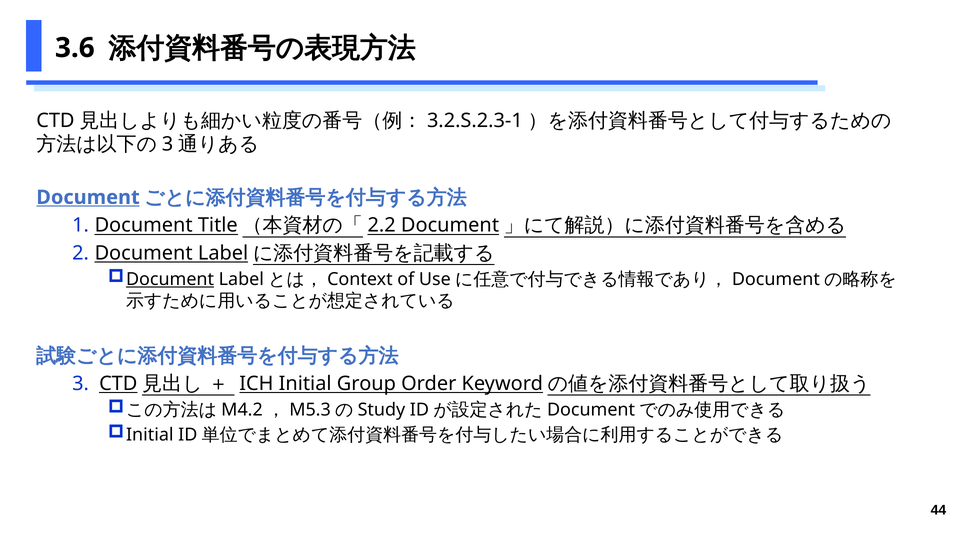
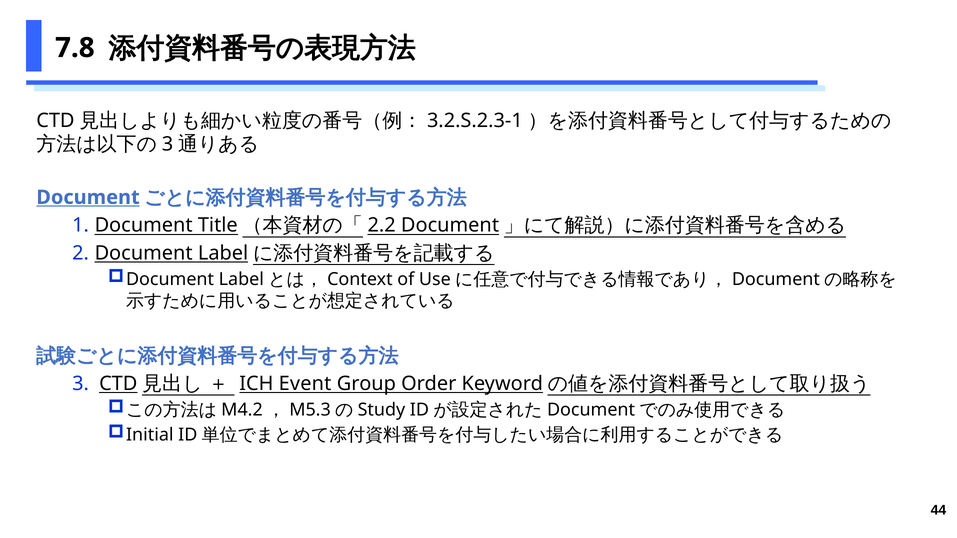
3.6: 3.6 -> 7.8 (75, 48)
Document underline: present -> none (170, 279)
ICH Initial: Initial -> Event (305, 384)
